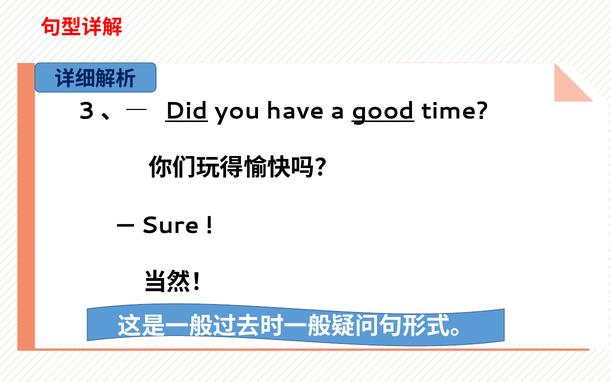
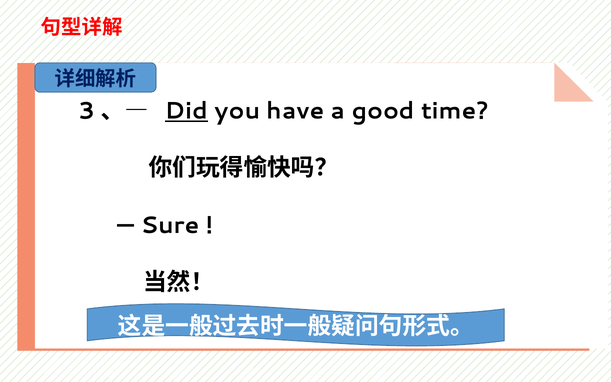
good underline: present -> none (383, 111)
